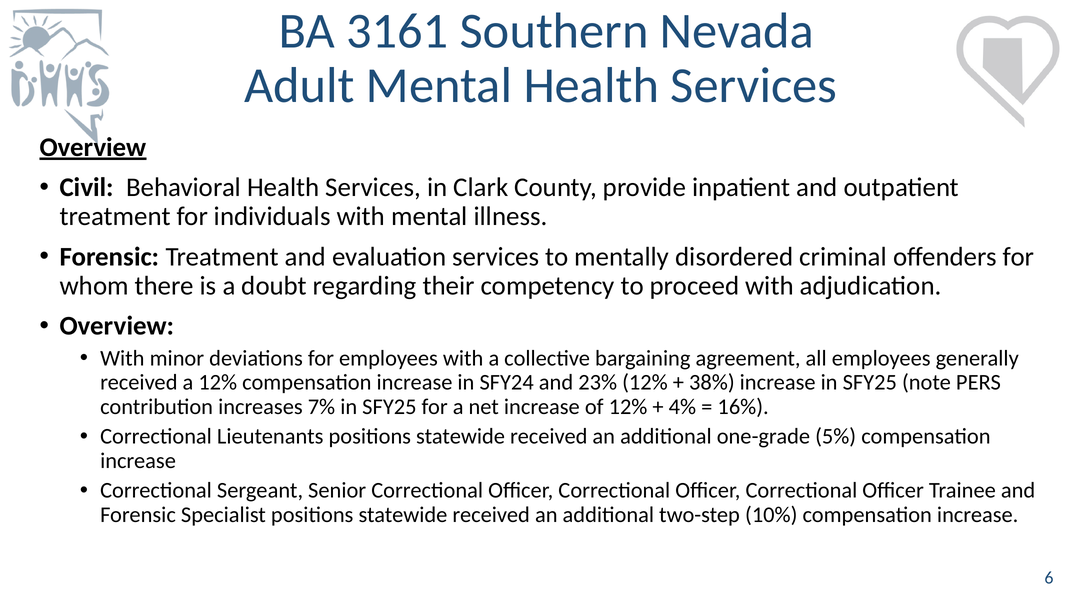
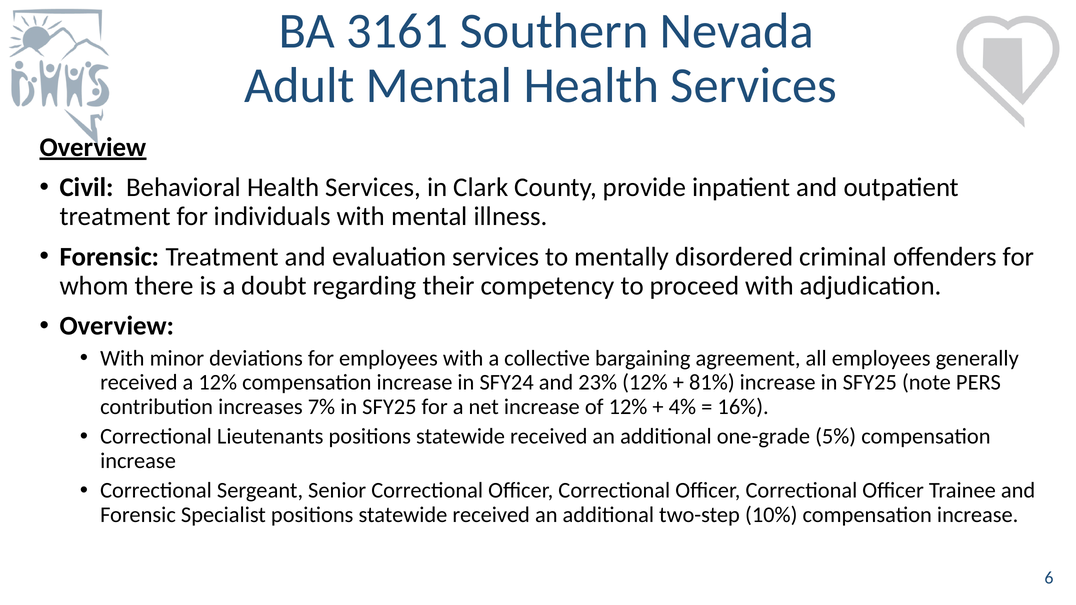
38%: 38% -> 81% (712, 383)
